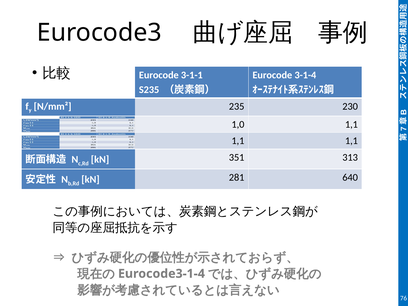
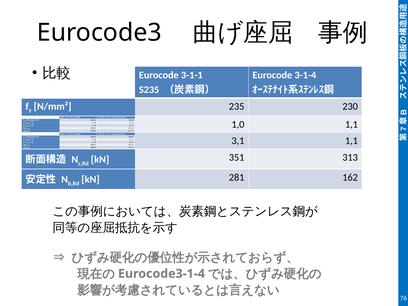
1,1: 1,1 -> 3,1 (238, 141)
640: 640 -> 162 (350, 177)
